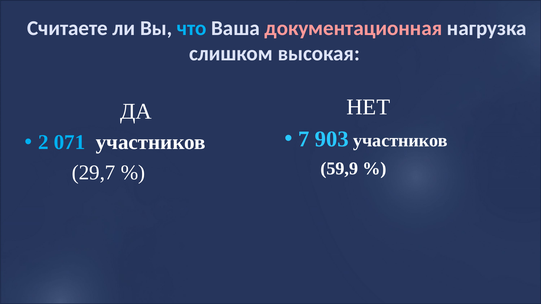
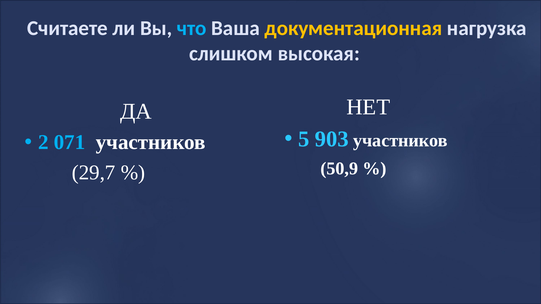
документационная colour: pink -> yellow (353, 28)
7: 7 -> 5 (304, 139)
59,9: 59,9 -> 50,9 (339, 169)
